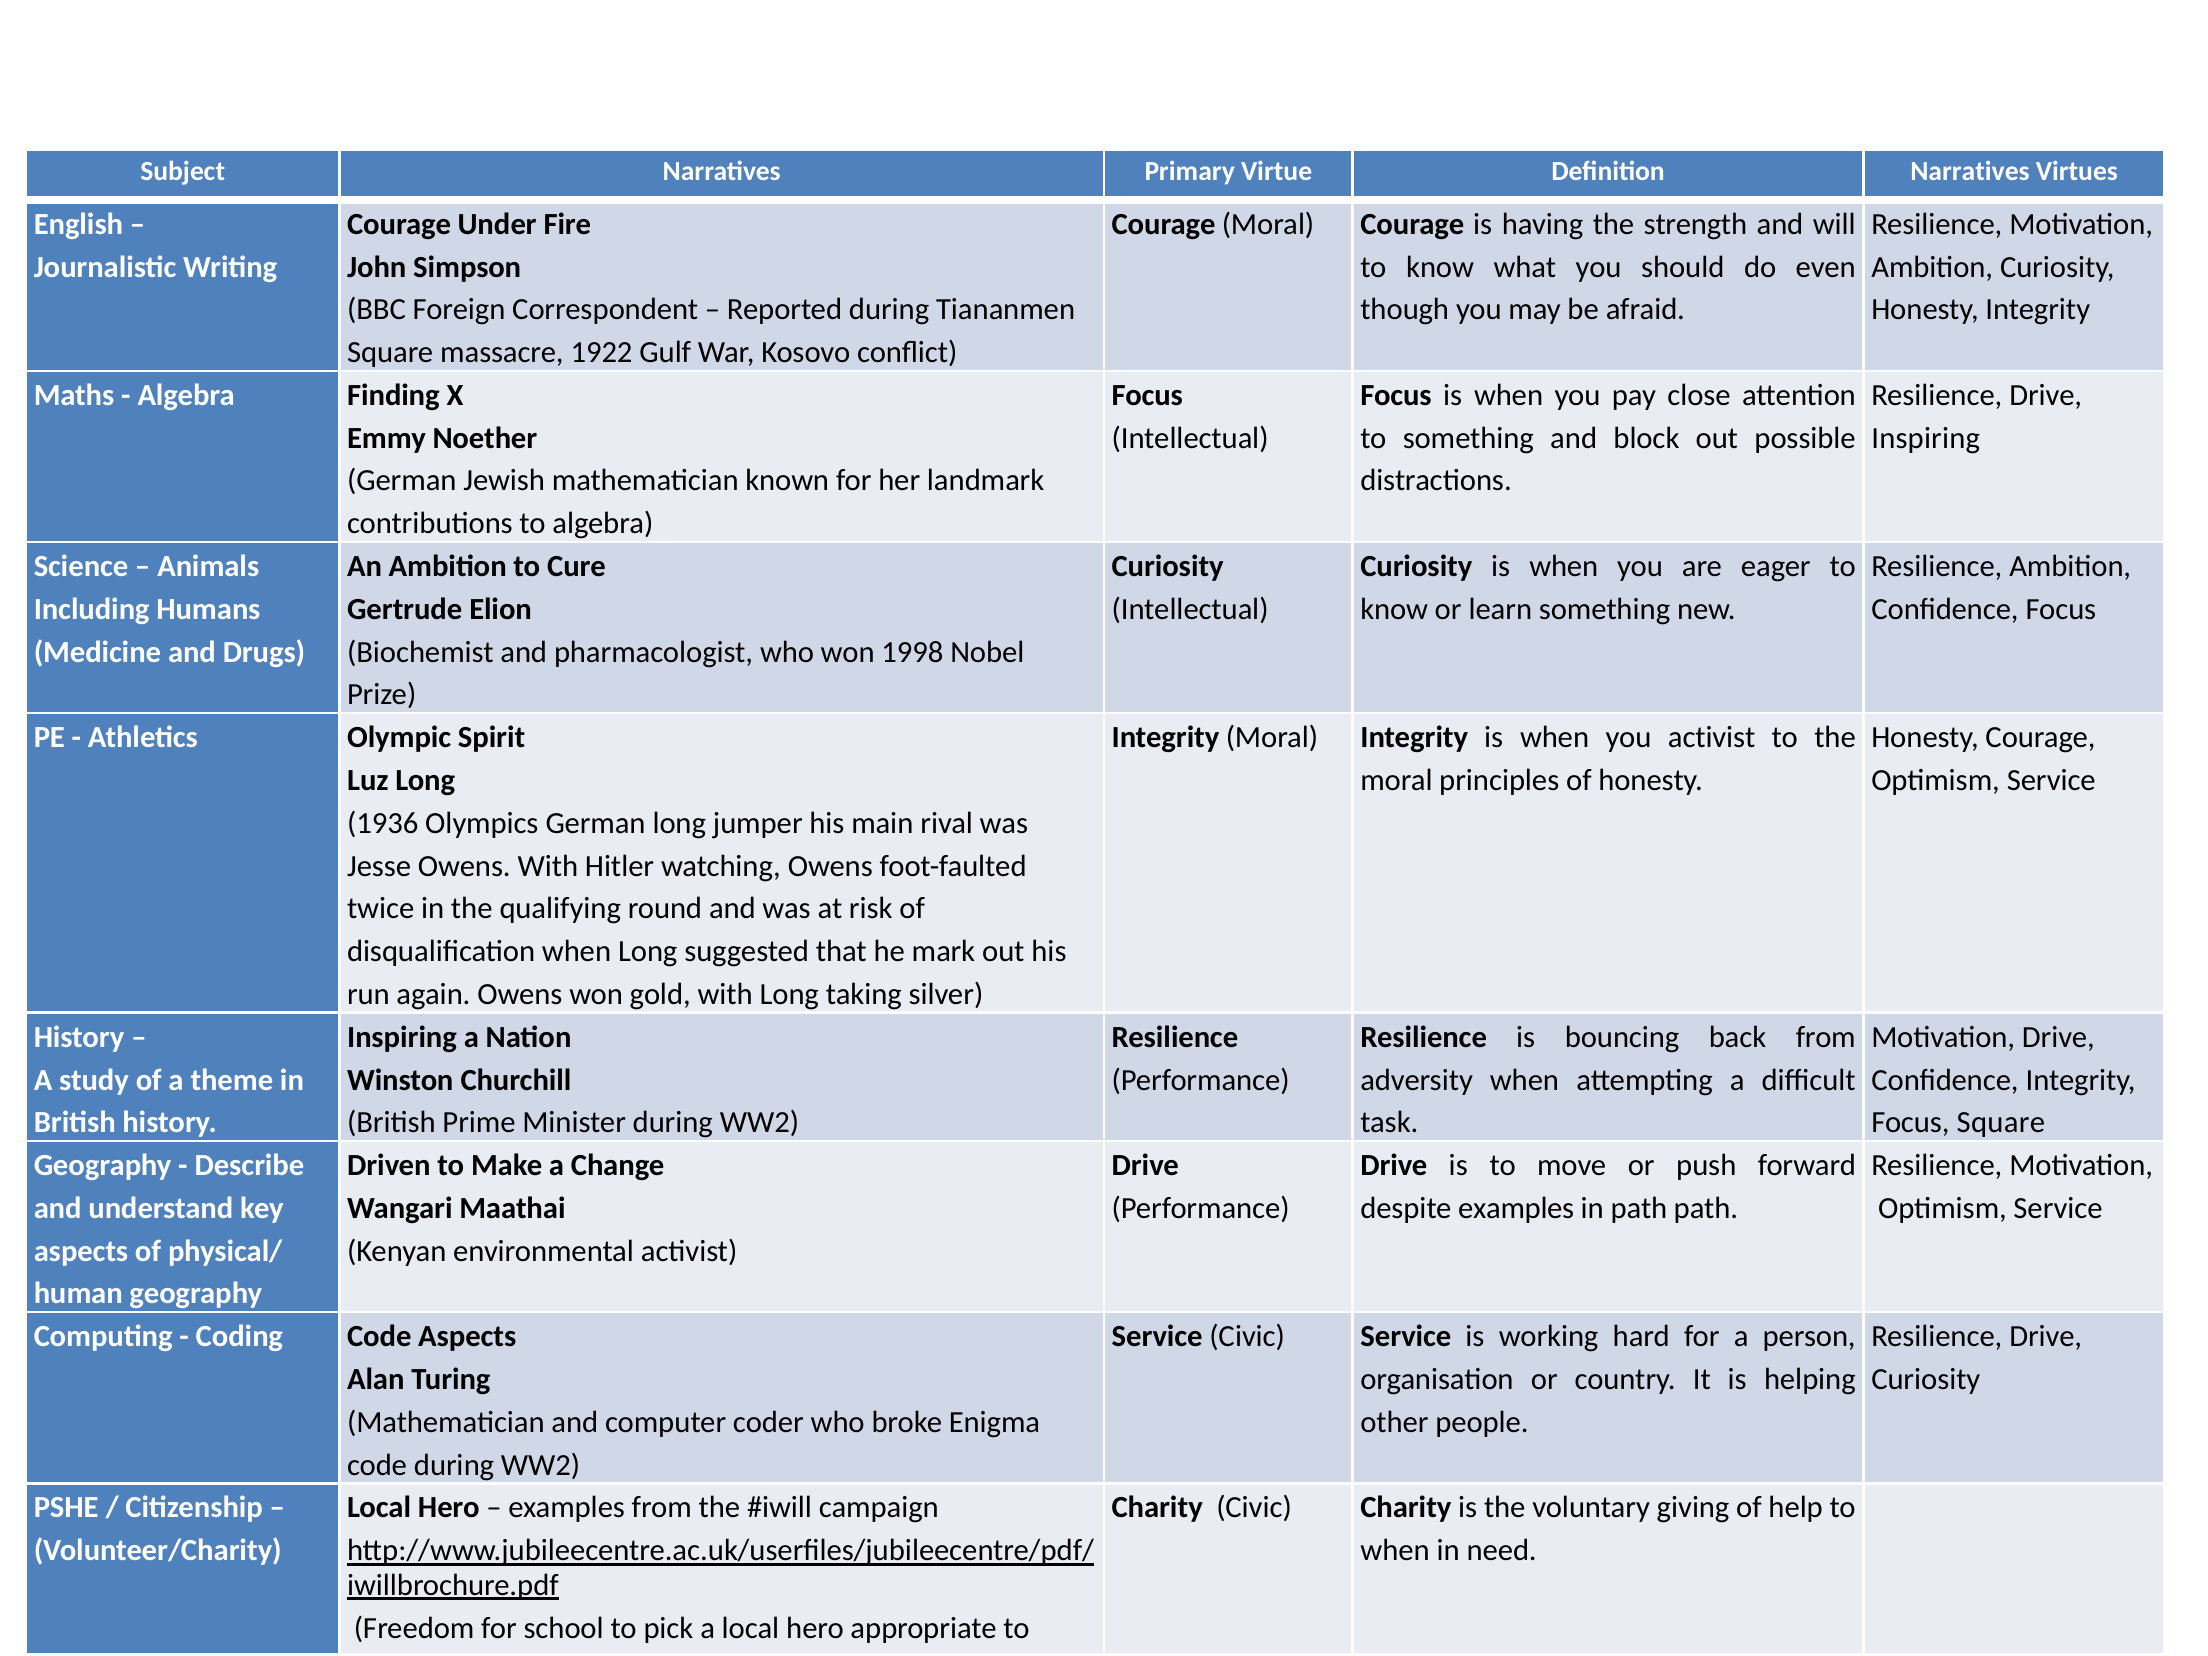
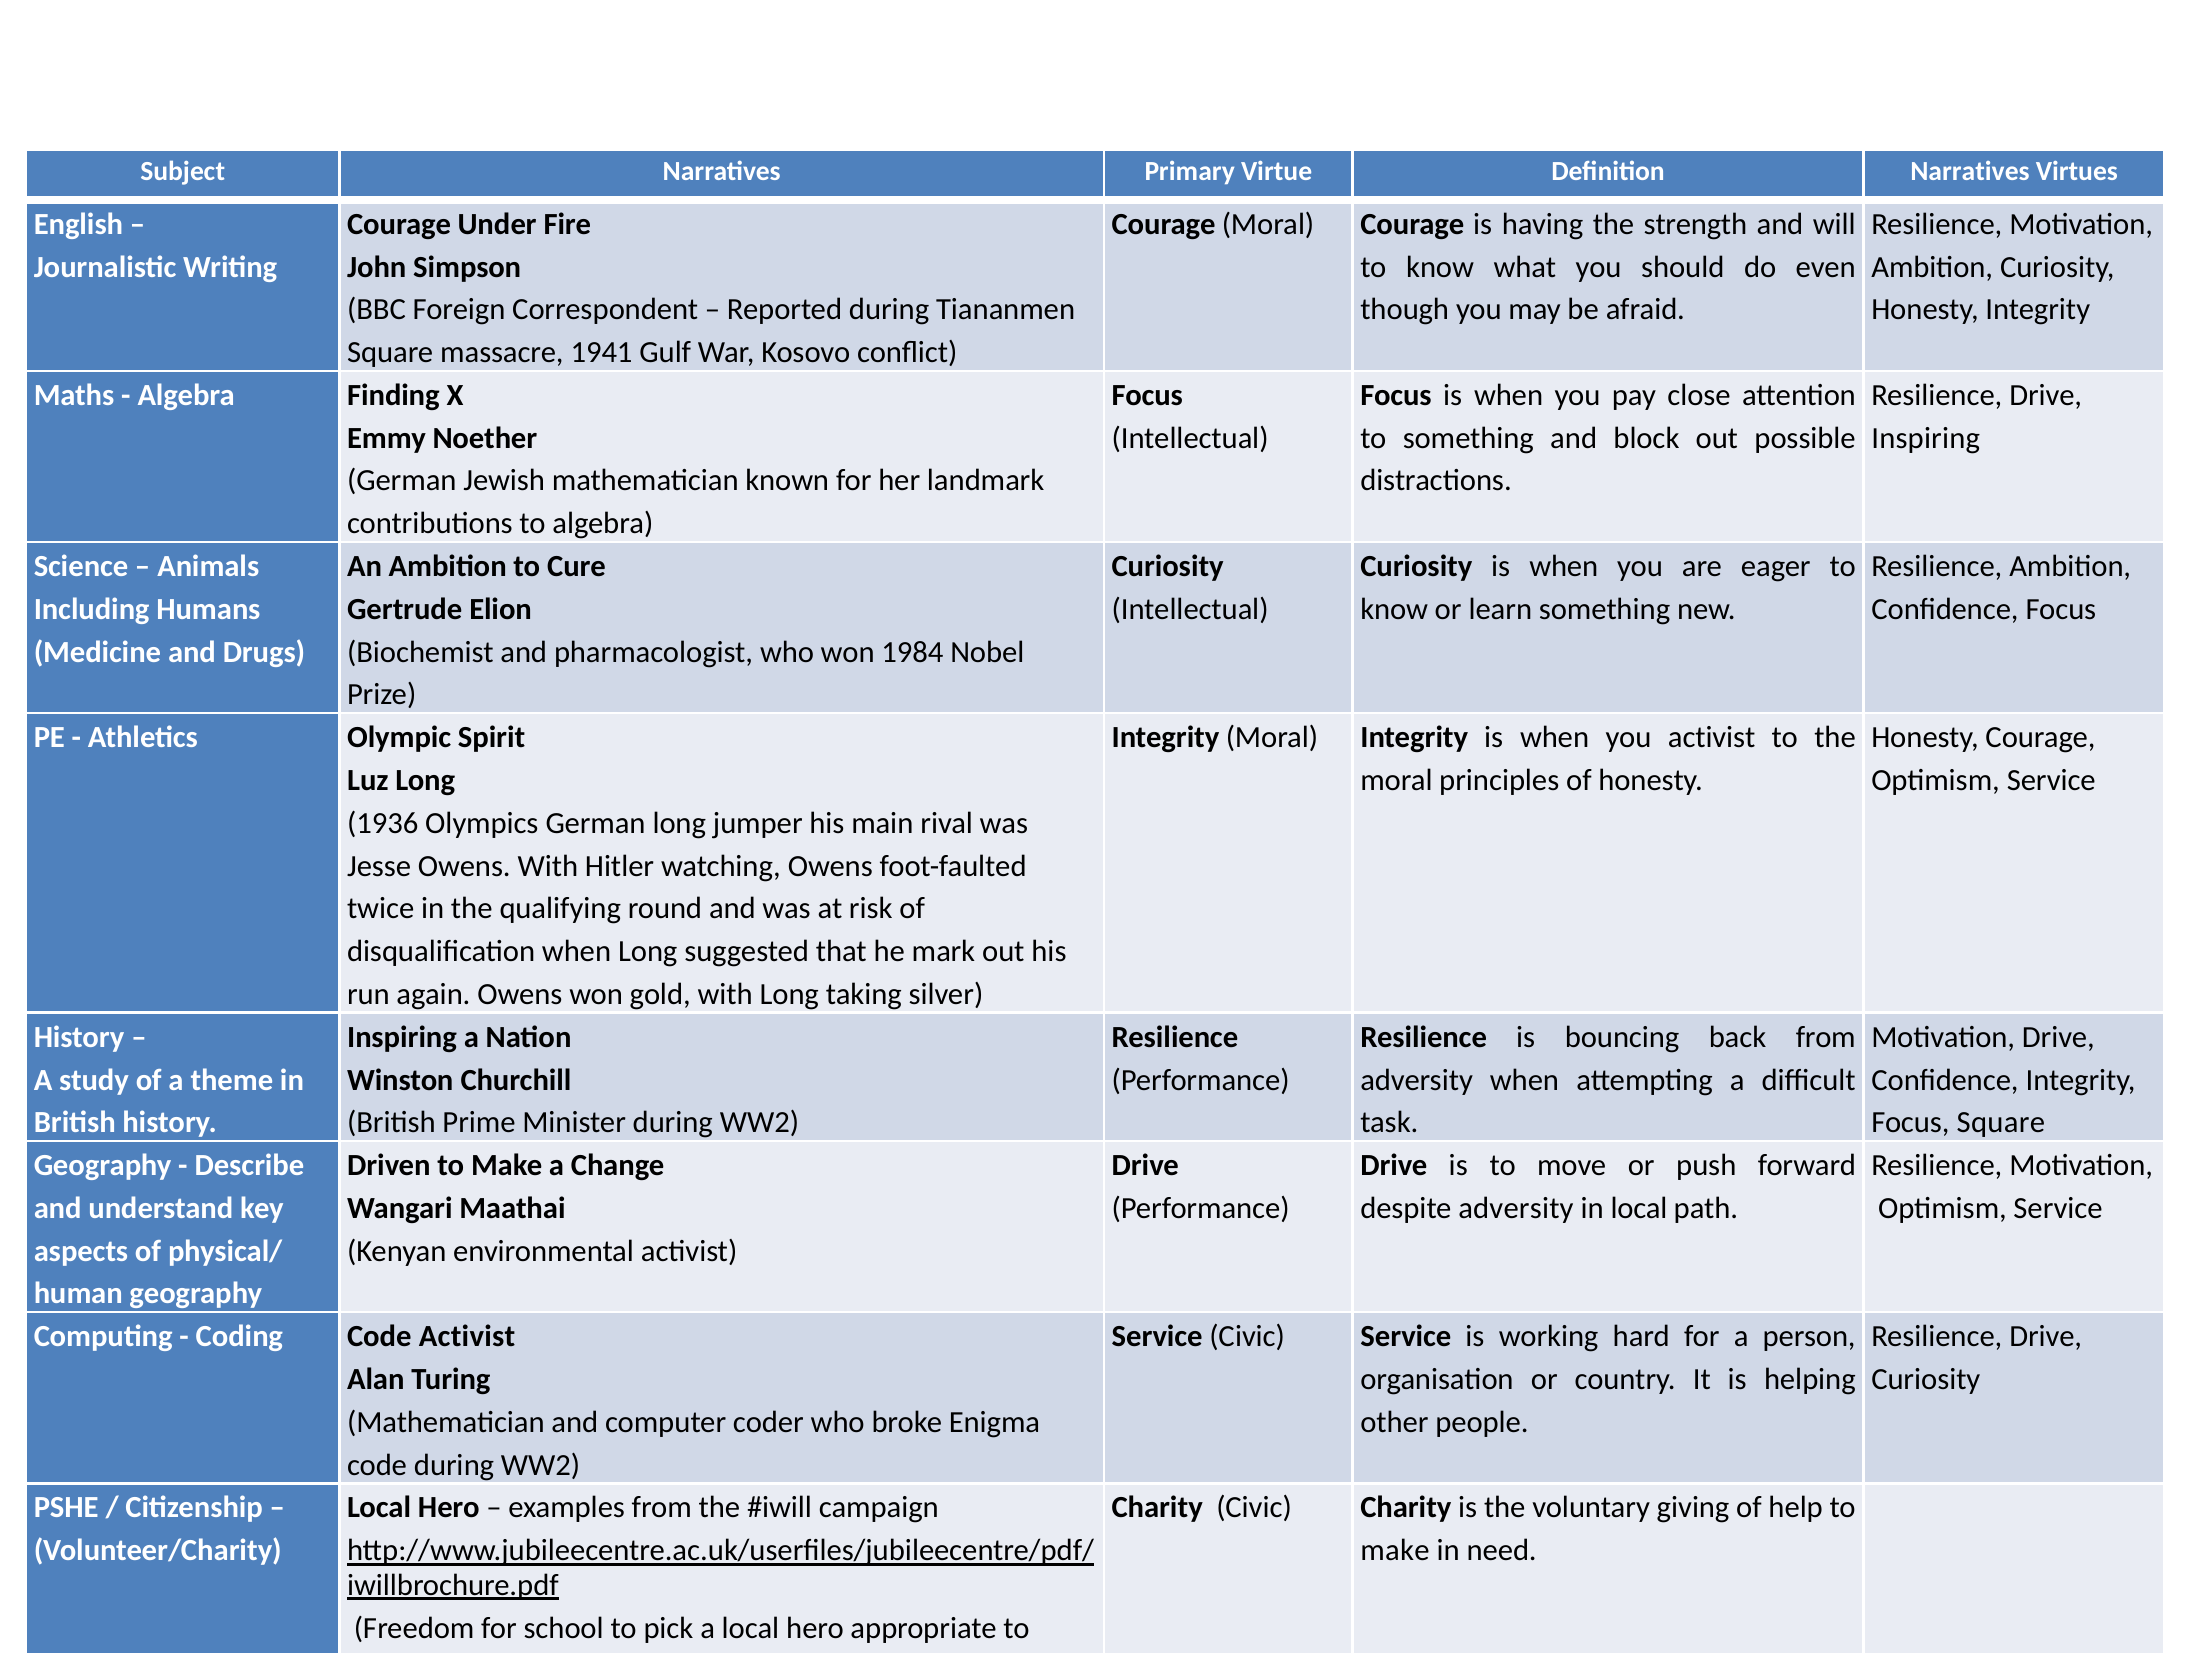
1922: 1922 -> 1941 (602, 352)
1998: 1998 -> 1984 (912, 652)
despite examples: examples -> adversity (1516, 1208)
in path: path -> local (1639, 1208)
Code Aspects: Aspects -> Activist (467, 1337)
when: when -> make (1395, 1551)
